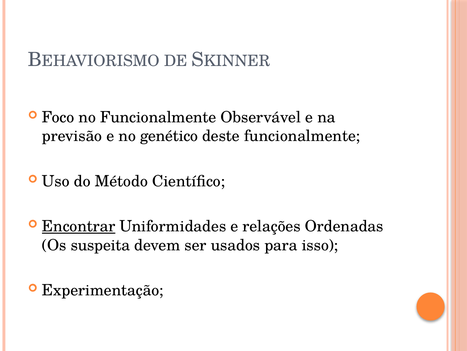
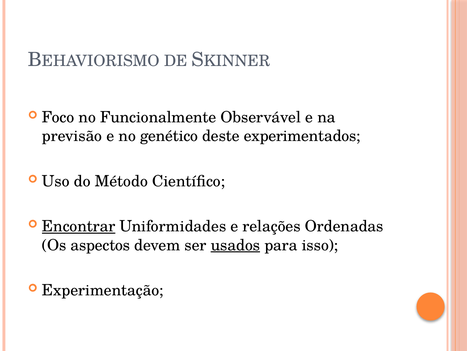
deste funcionalmente: funcionalmente -> experimentados (302, 136)
suspeita: suspeita -> aspectos (100, 245)
usados underline: none -> present (235, 245)
